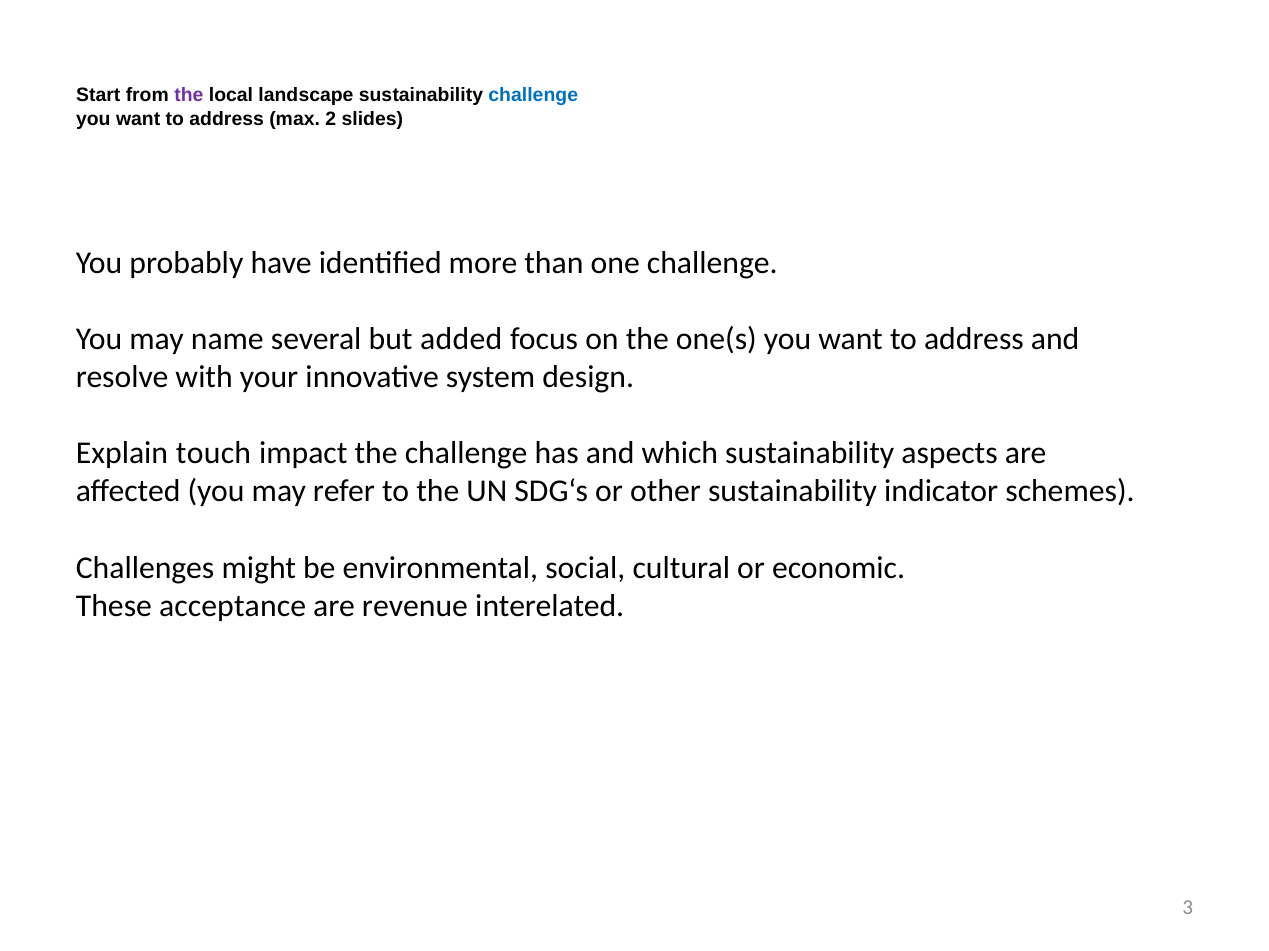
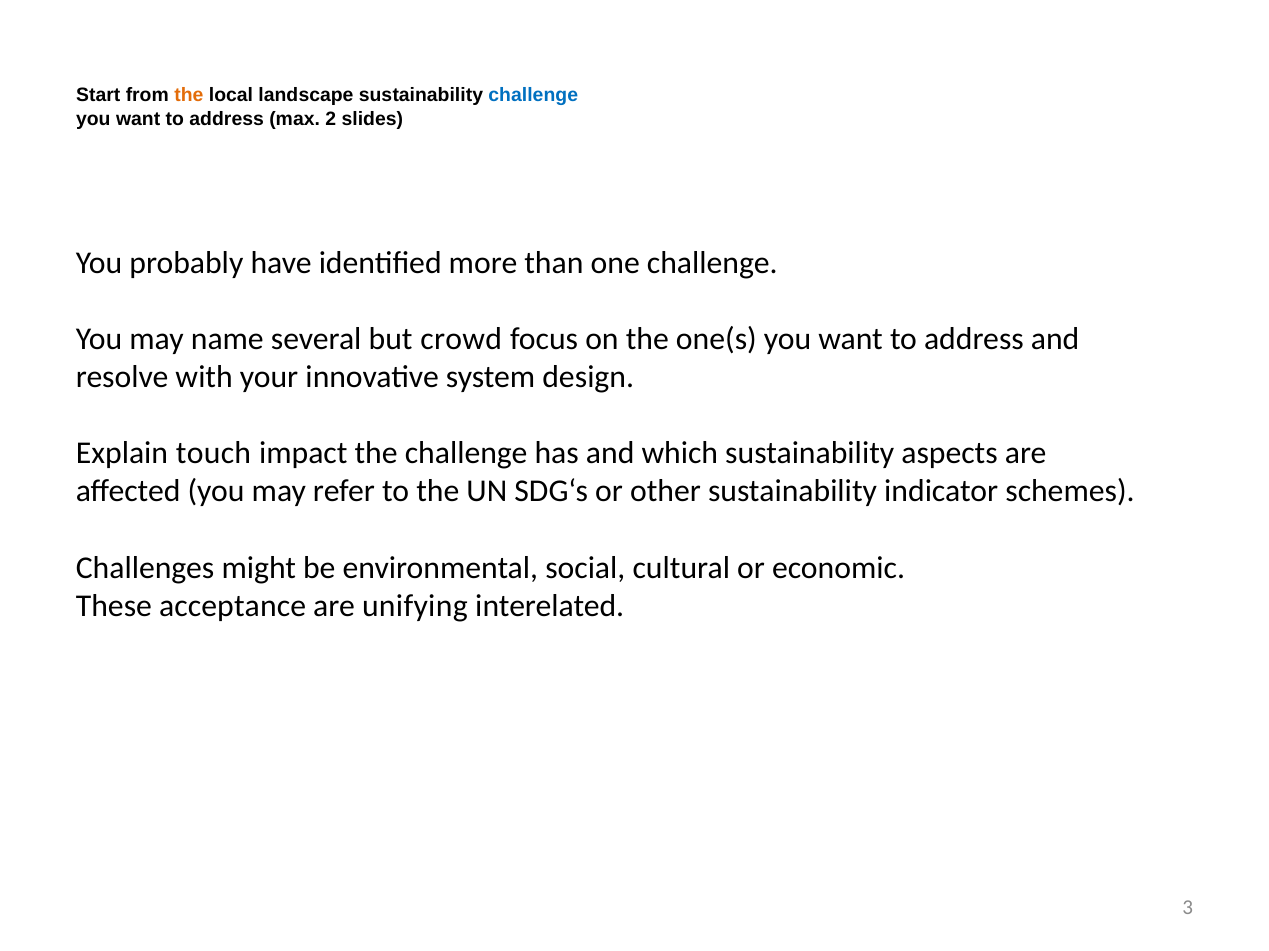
the colour: purple -> orange (189, 95)
added: added -> crowd (461, 340)
revenue: revenue -> unifying (415, 606)
